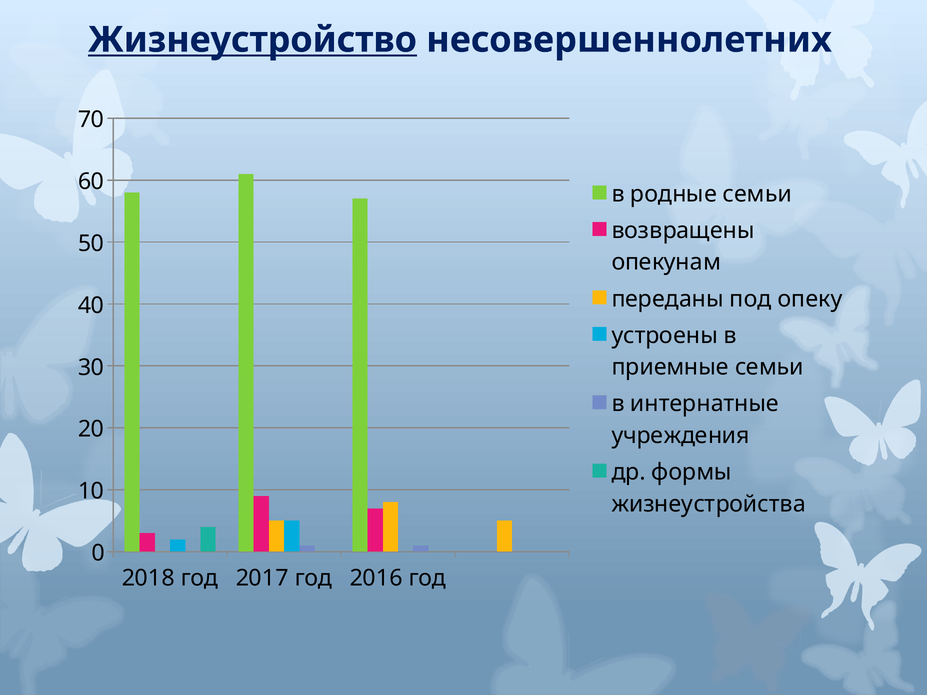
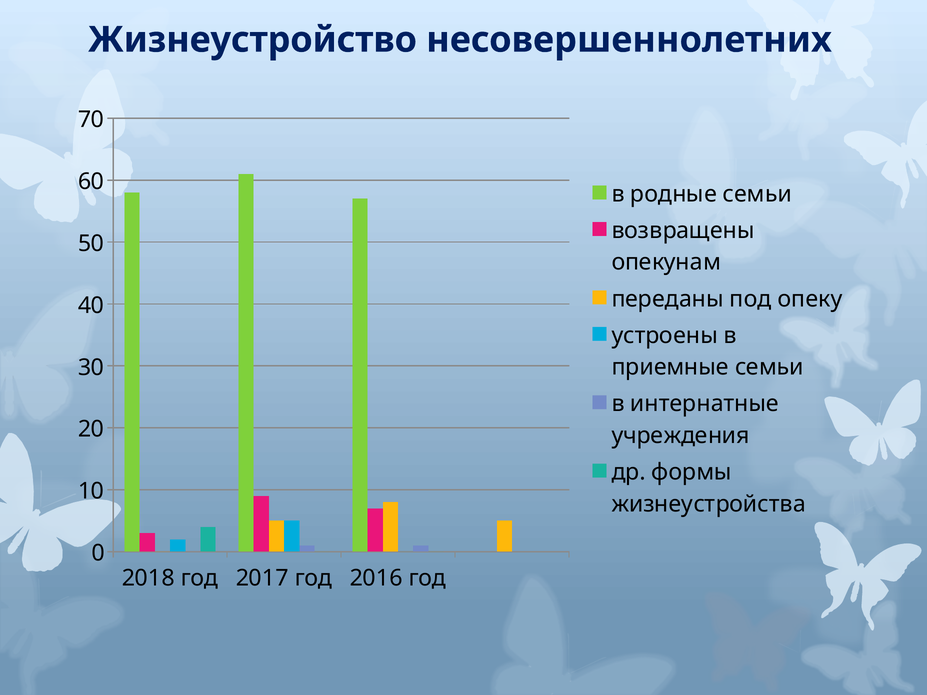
Жизнеустройство underline: present -> none (252, 40)
